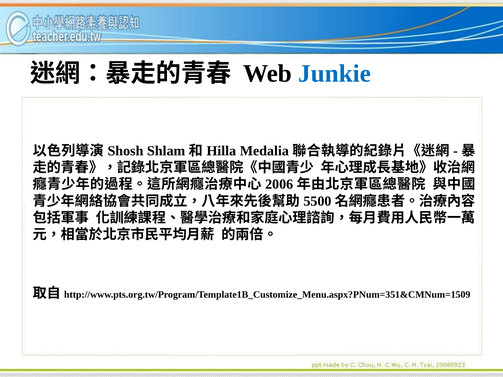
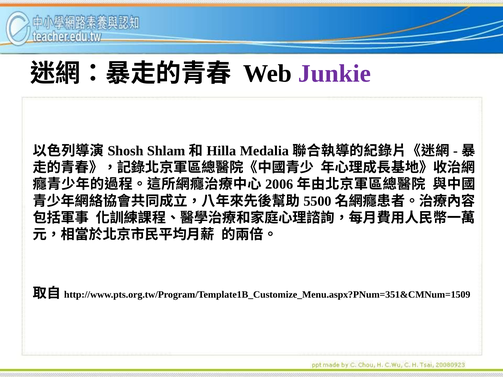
Junkie colour: blue -> purple (335, 73)
